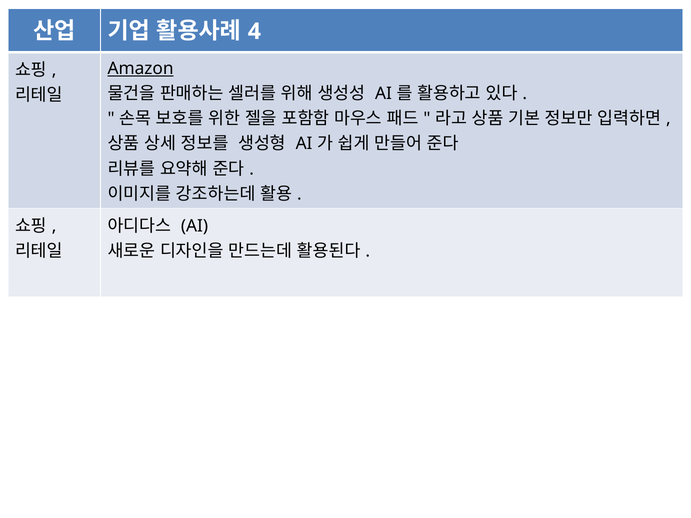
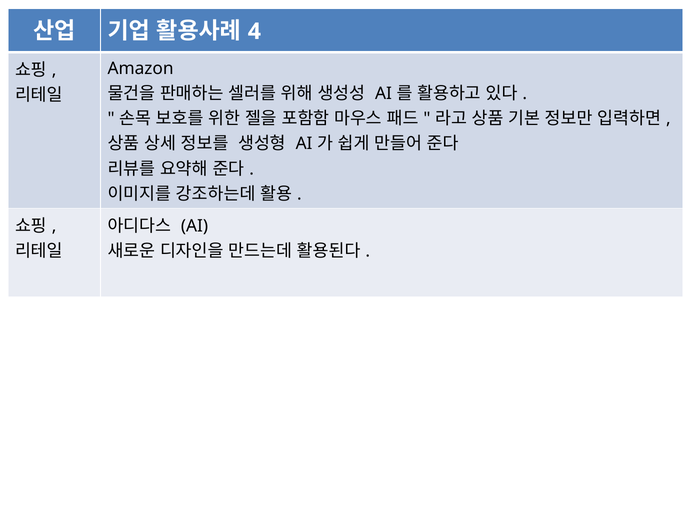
Amazon underline: present -> none (141, 69)
